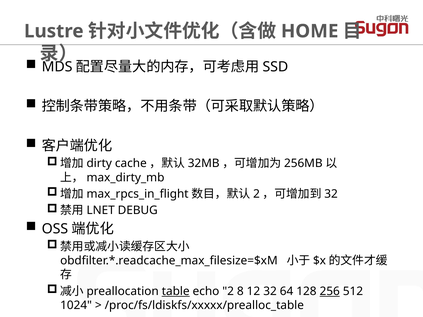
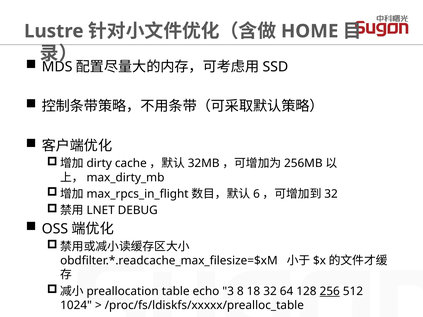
2: 2 -> 6 (256, 194)
table underline: present -> none (176, 291)
echo 2: 2 -> 3 (228, 291)
12: 12 -> 18 (253, 291)
